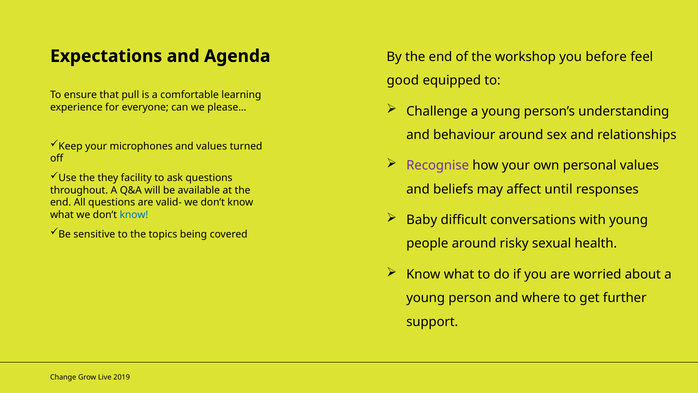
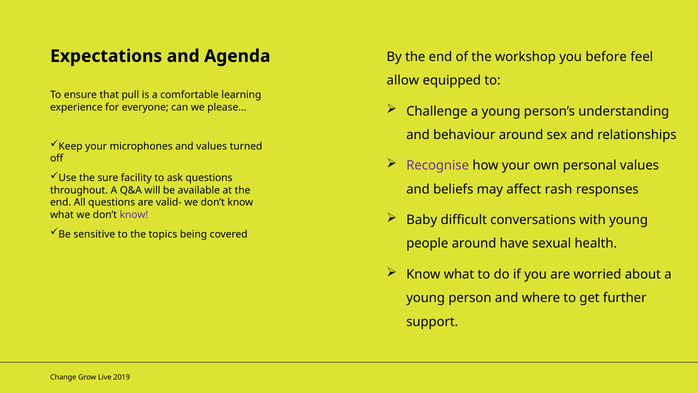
good: good -> allow (403, 80)
they: they -> sure (108, 178)
until: until -> rash (559, 189)
know colour: blue -> purple (134, 215)
risky: risky -> have (514, 243)
